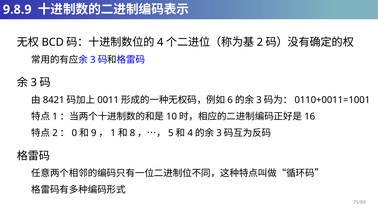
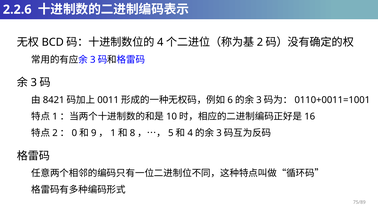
9.8.9: 9.8.9 -> 2.2.6 (17, 10)
